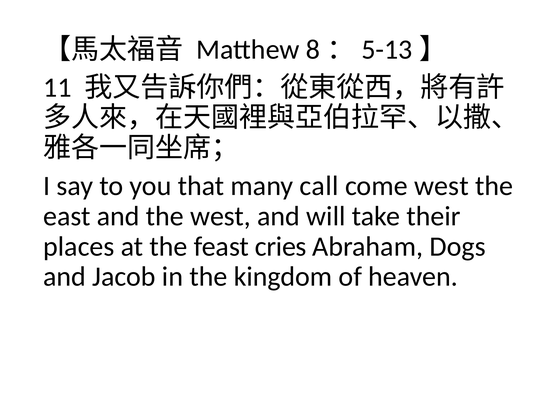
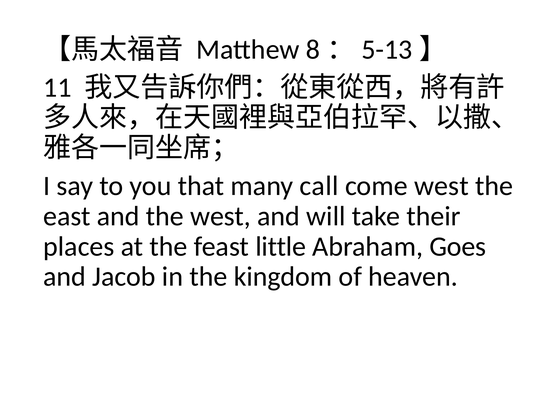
cries: cries -> little (281, 246)
Dogs: Dogs -> Goes (458, 246)
